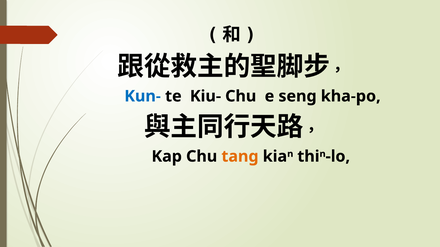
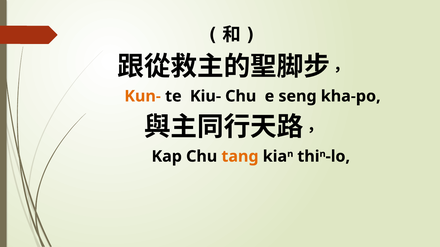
Kun- colour: blue -> orange (143, 96)
